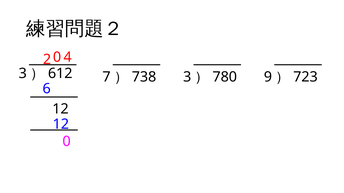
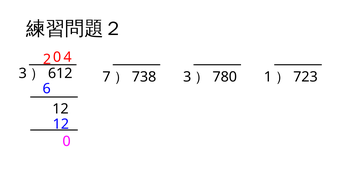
9: 9 -> 1 (268, 77)
